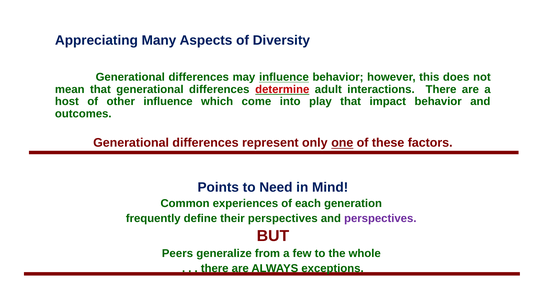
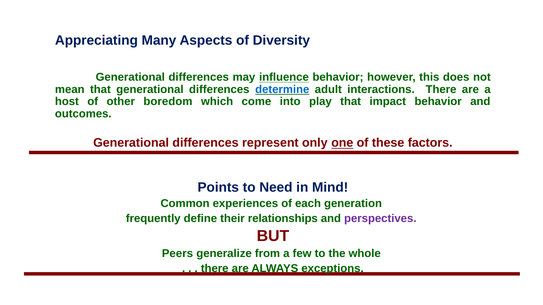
determine colour: red -> blue (282, 90)
other influence: influence -> boredom (168, 102)
their perspectives: perspectives -> relationships (283, 219)
